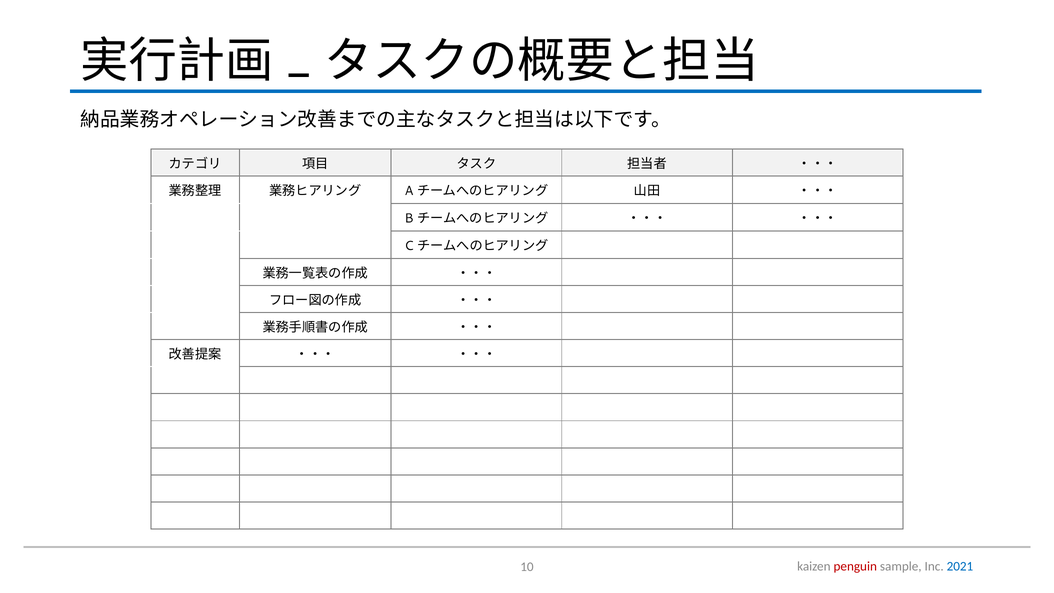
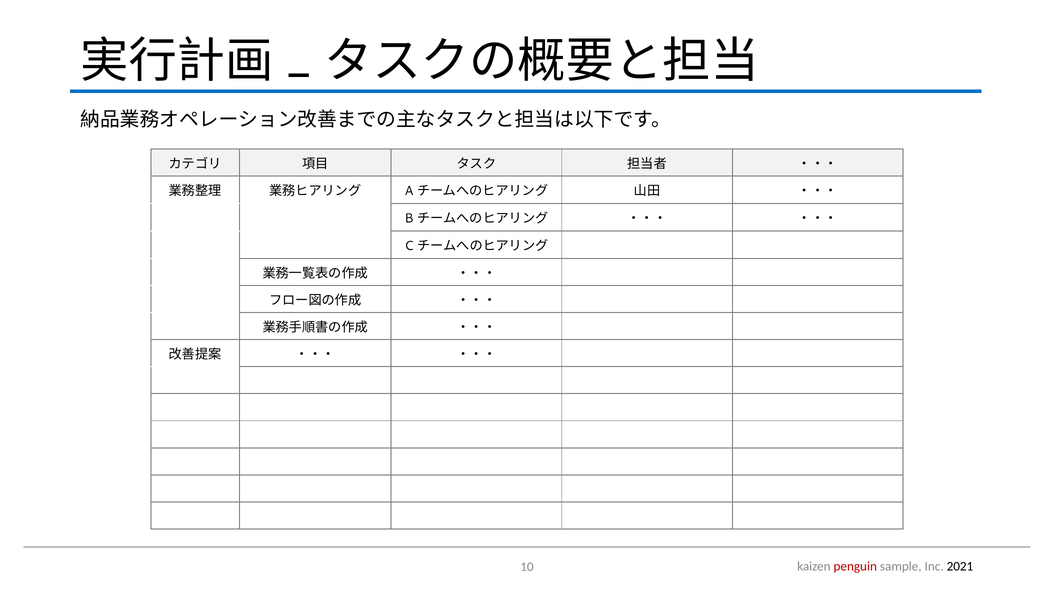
2021 colour: blue -> black (960, 566)
